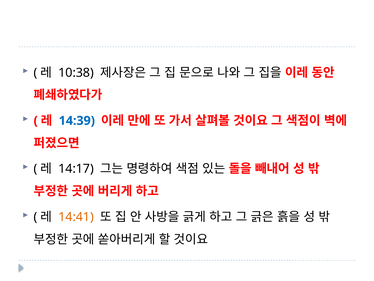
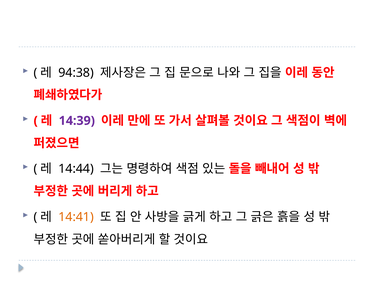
10:38: 10:38 -> 94:38 (76, 73)
14:39 colour: blue -> purple (77, 121)
14:17: 14:17 -> 14:44 (76, 169)
